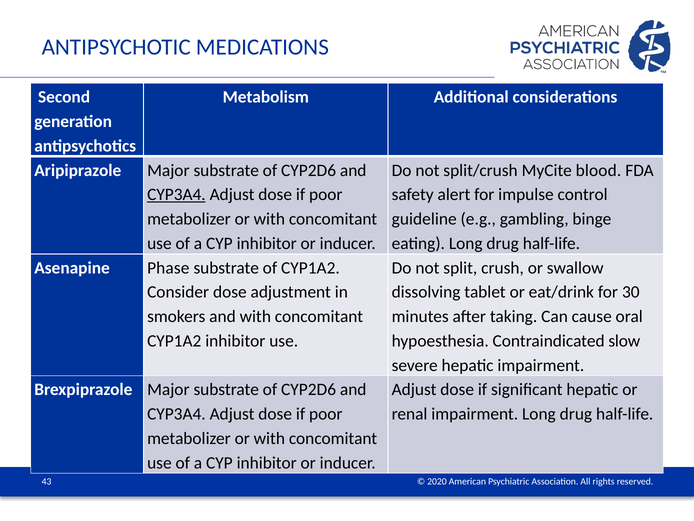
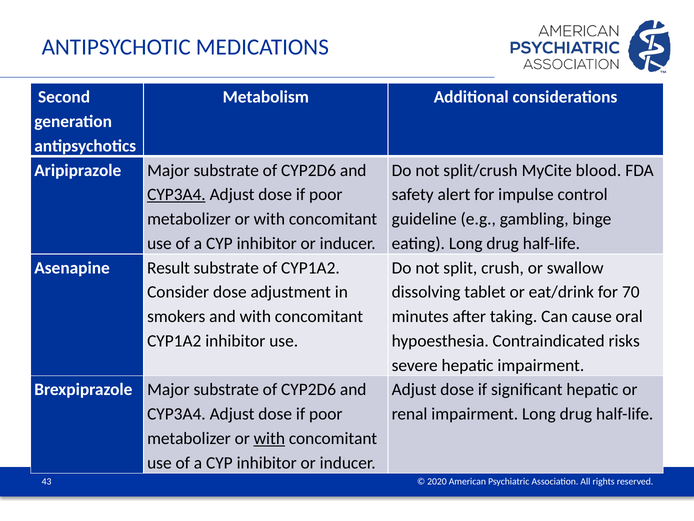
Phase: Phase -> Result (168, 268)
30: 30 -> 70 (631, 292)
slow: slow -> risks (624, 341)
with underline: none -> present (269, 438)
